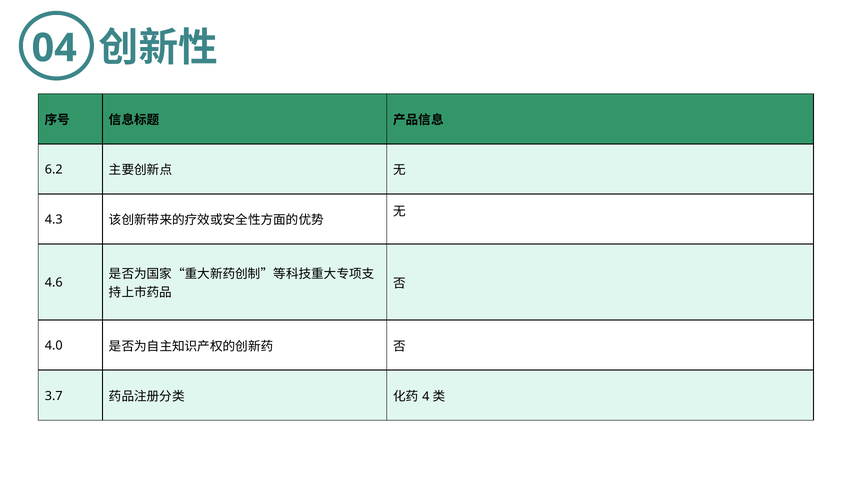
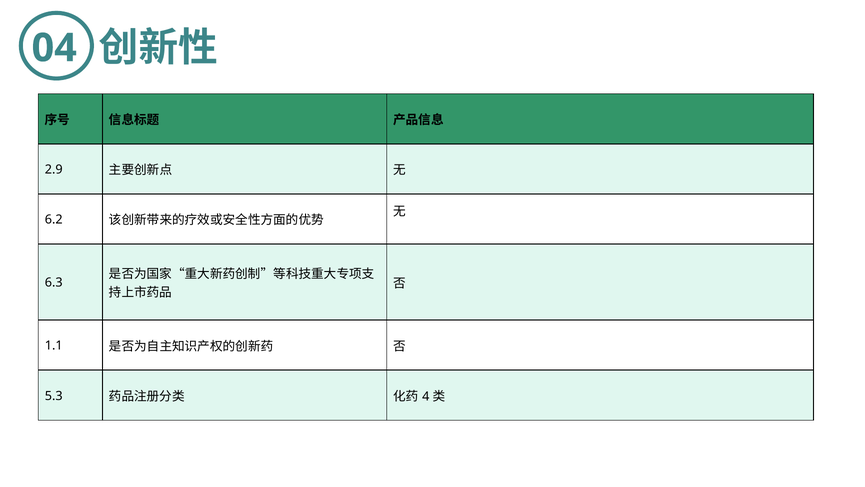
6.2: 6.2 -> 2.9 (54, 169)
4.3: 4.3 -> 6.2 (54, 219)
4.6: 4.6 -> 6.3 (54, 283)
4.0: 4.0 -> 1.1 (54, 345)
3.7: 3.7 -> 5.3 (54, 396)
